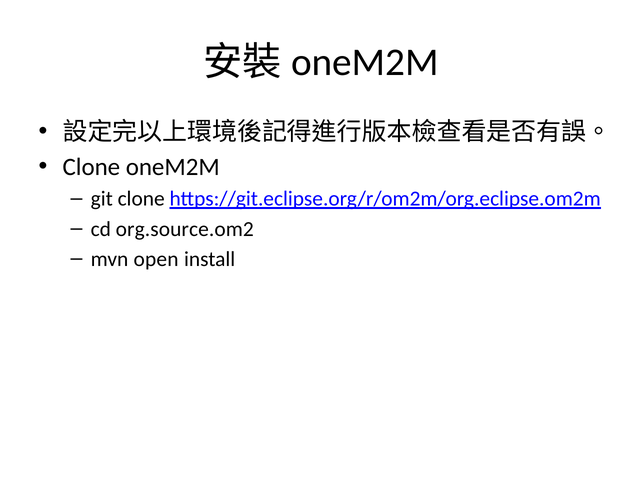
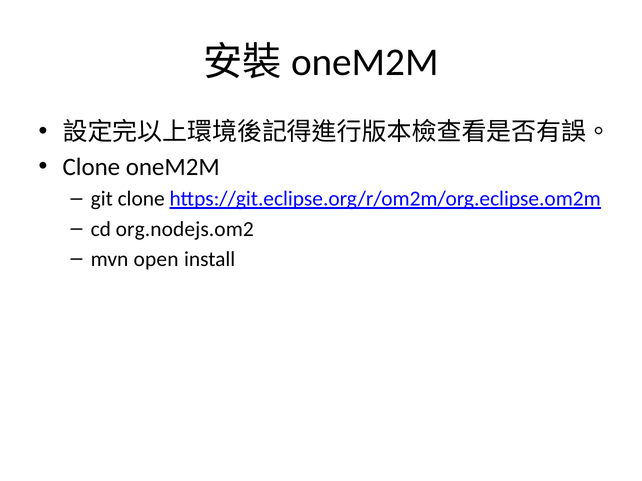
org.source.om2: org.source.om2 -> org.nodejs.om2 (185, 229)
